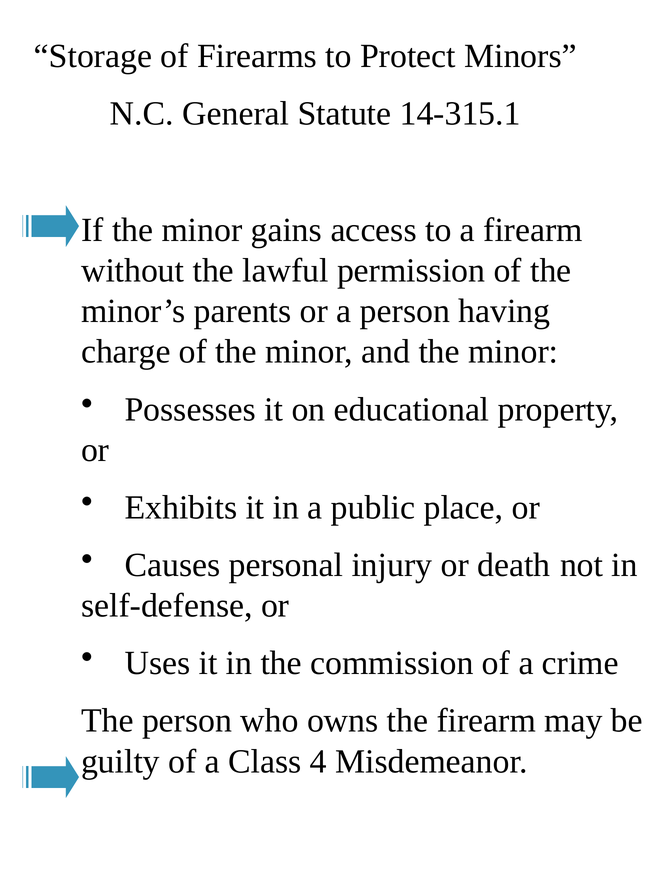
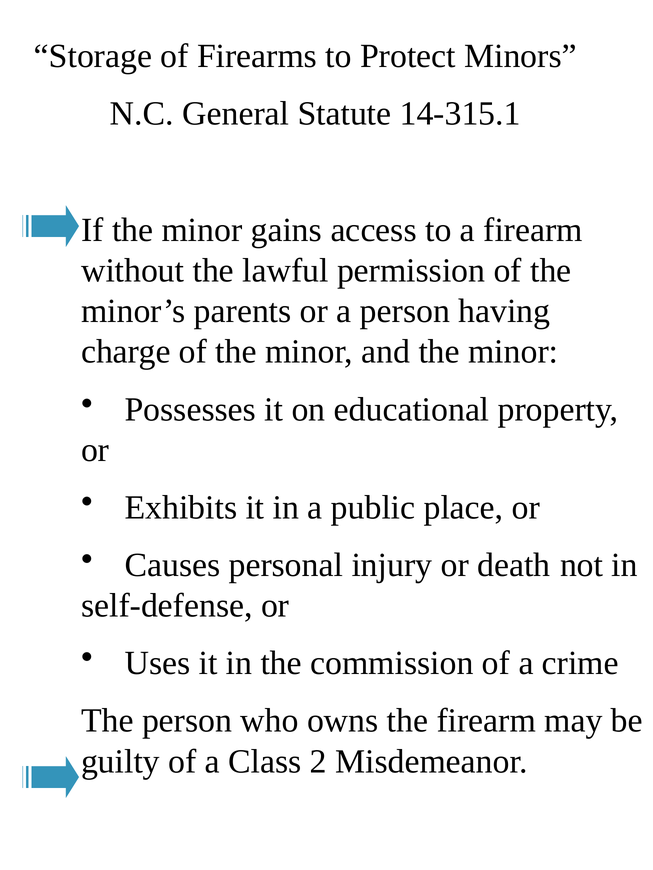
4: 4 -> 2 (318, 762)
